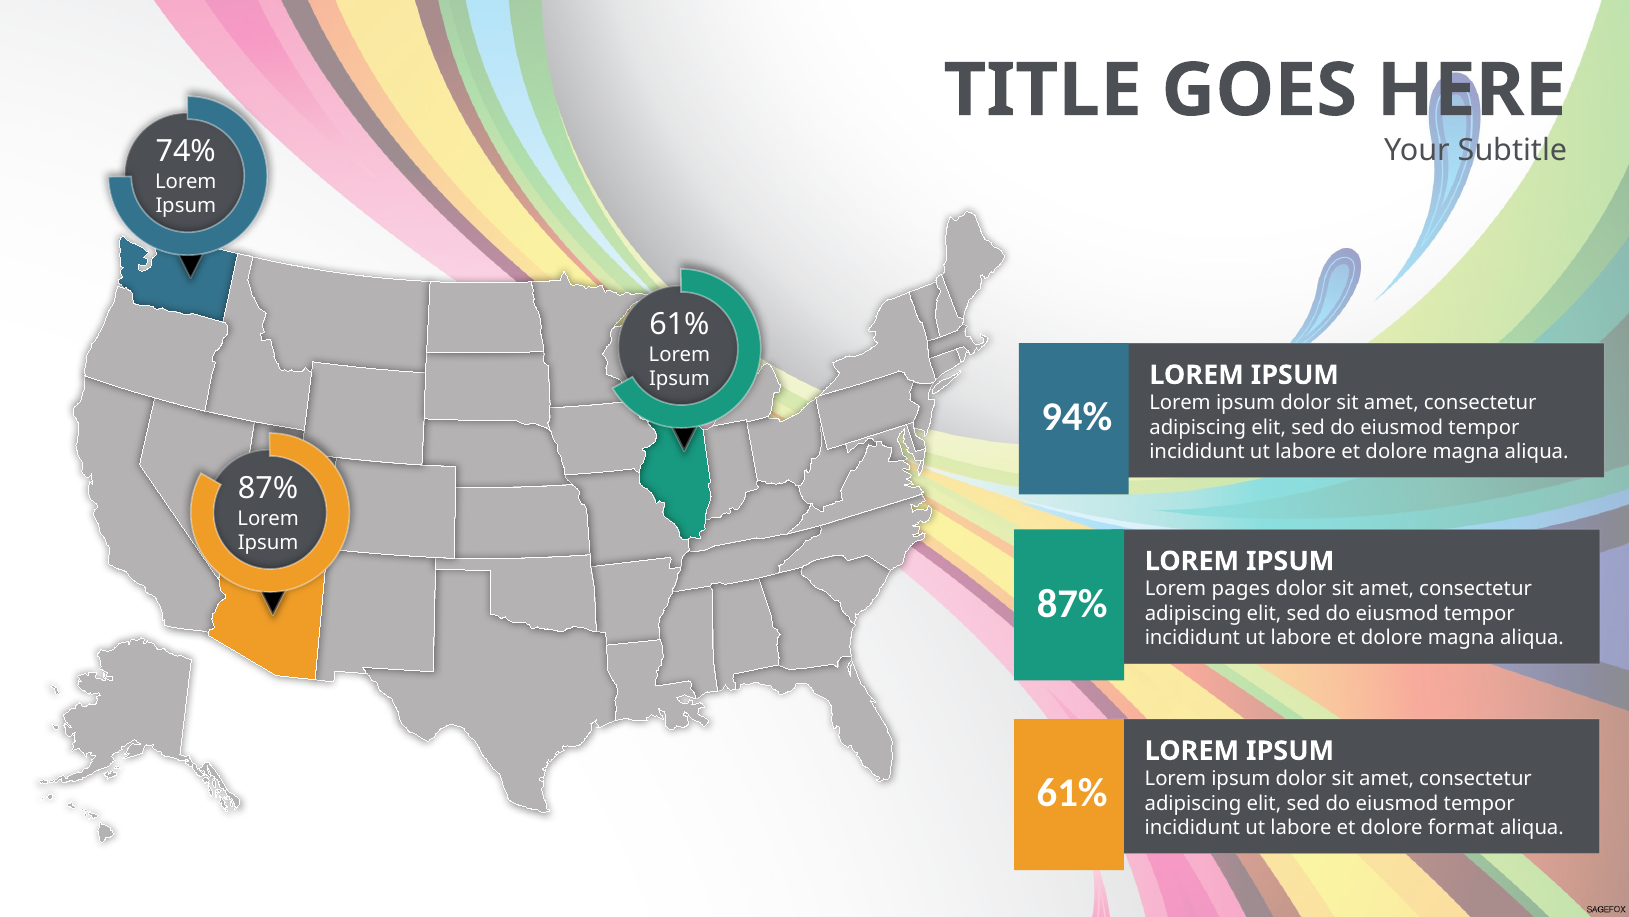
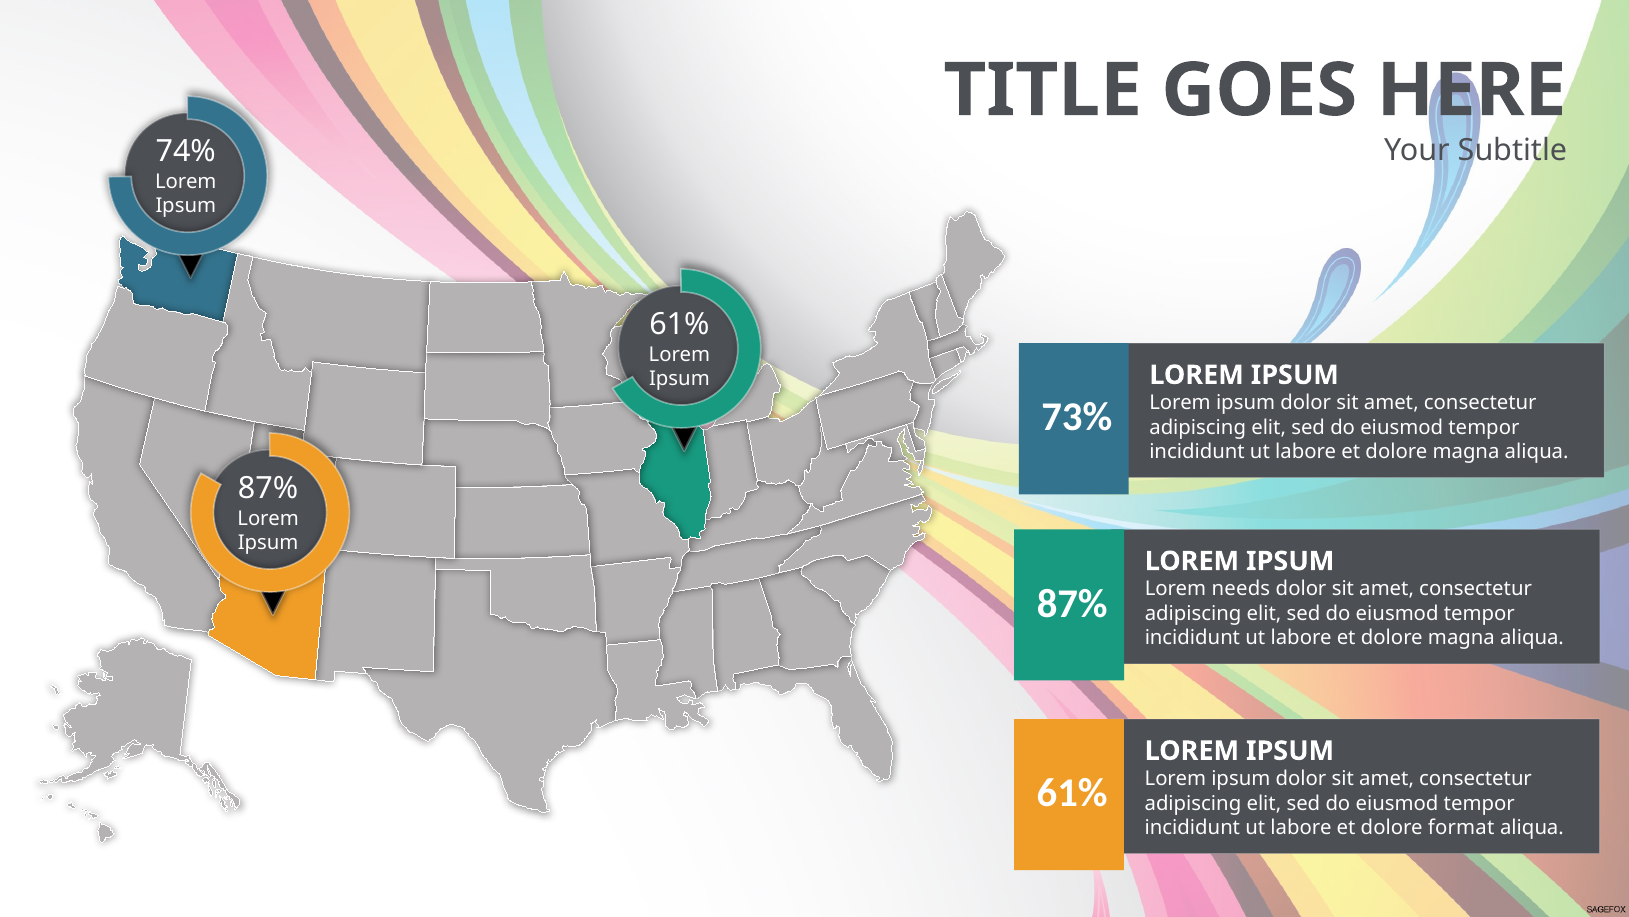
94%: 94% -> 73% (1077, 417)
pages: pages -> needs (1241, 589)
